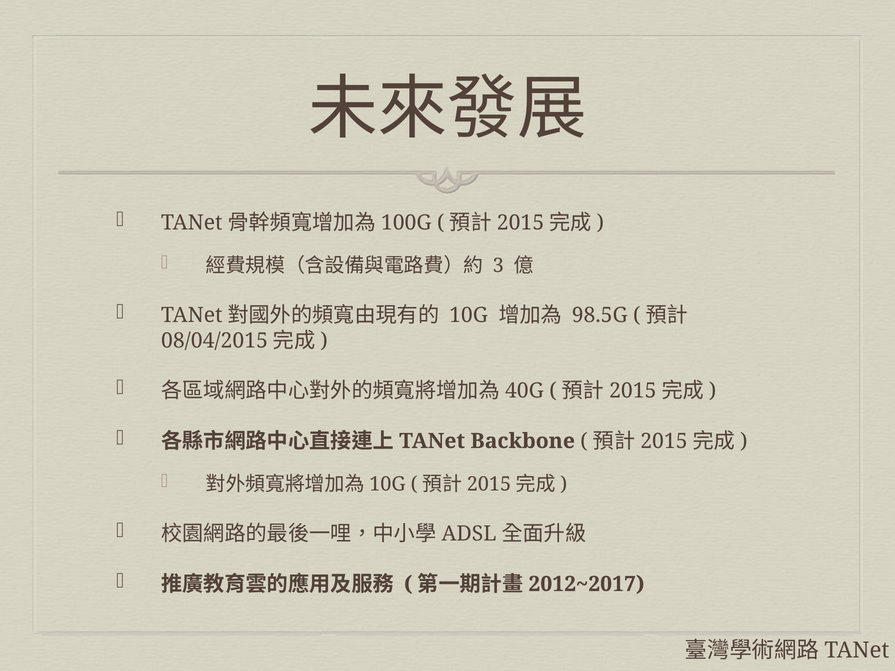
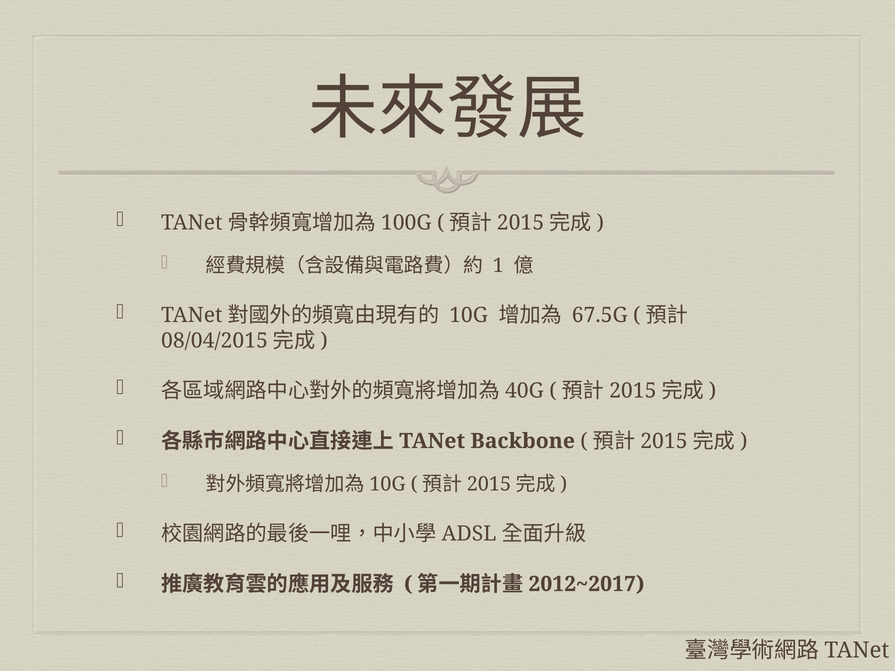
3: 3 -> 1 (498, 266)
98.5G: 98.5G -> 67.5G (600, 315)
